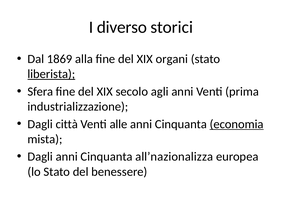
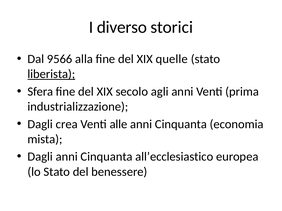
1869: 1869 -> 9566 (60, 59)
organi: organi -> quelle (172, 59)
città: città -> crea (67, 124)
economia underline: present -> none (237, 124)
all’nazionalizza: all’nazionalizza -> all’ecclesiastico (174, 157)
